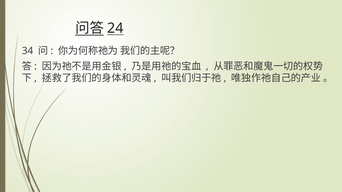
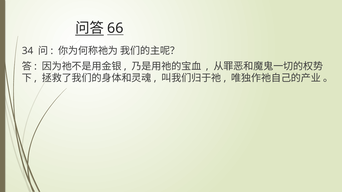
24: 24 -> 66 (115, 28)
